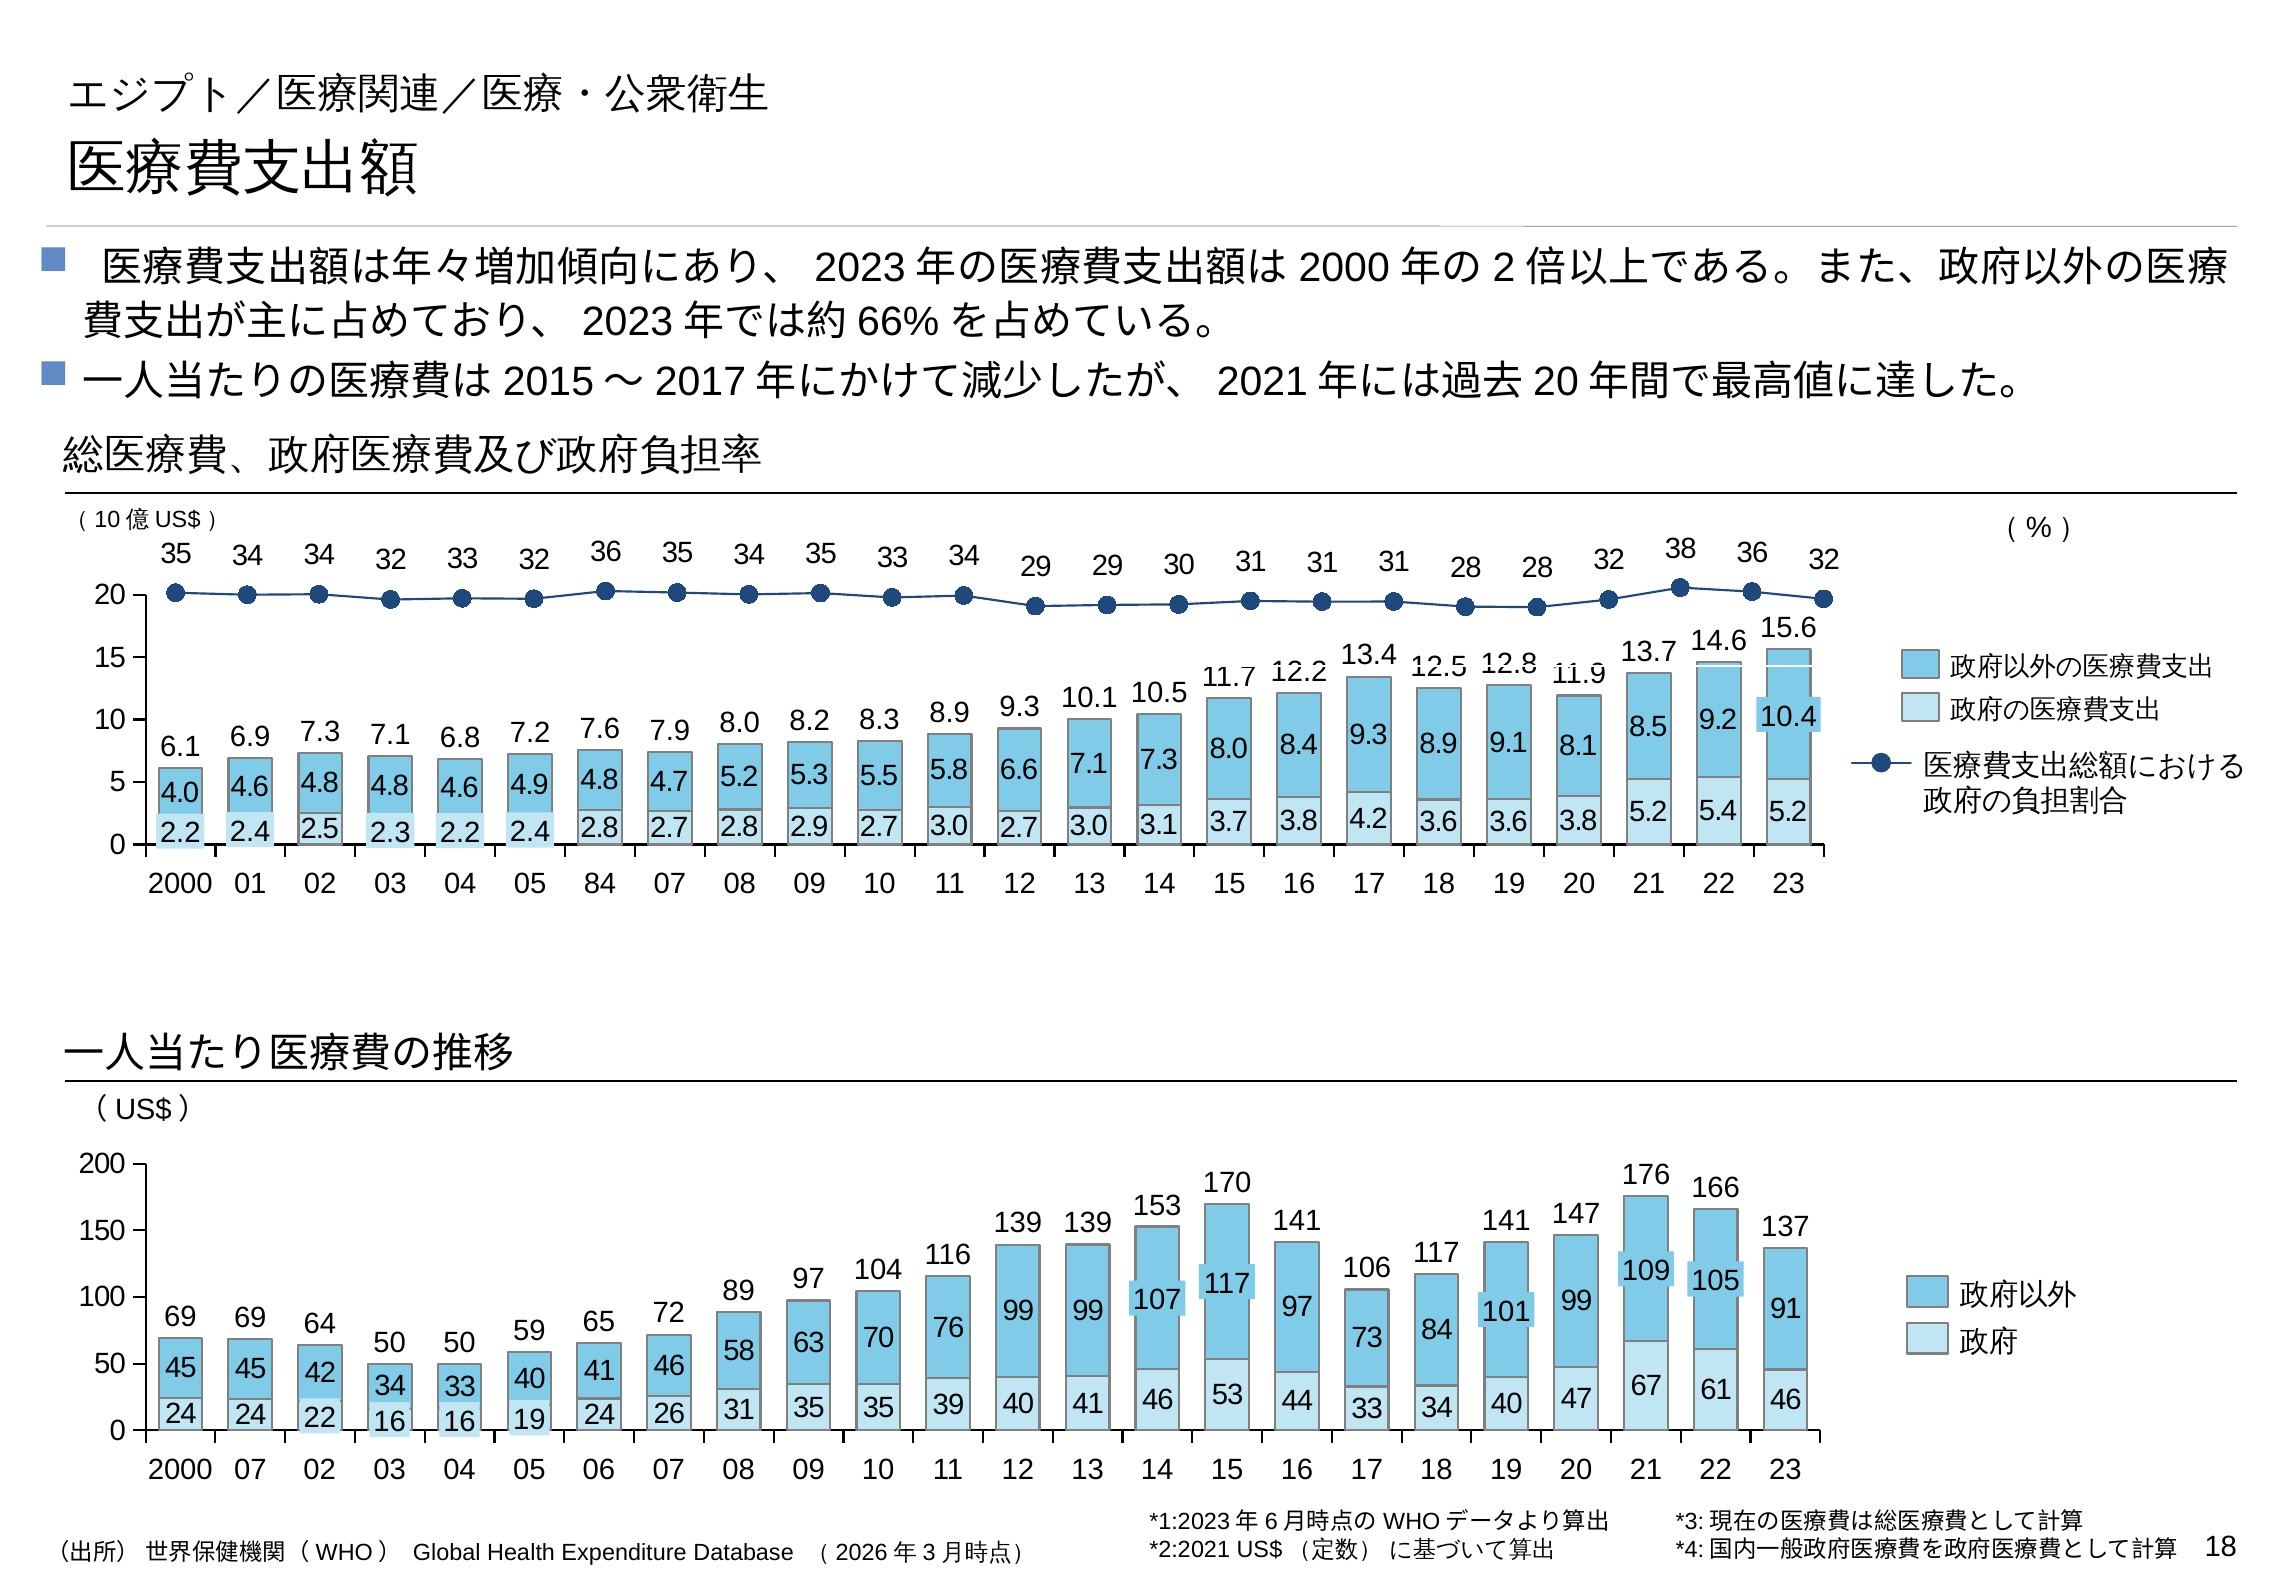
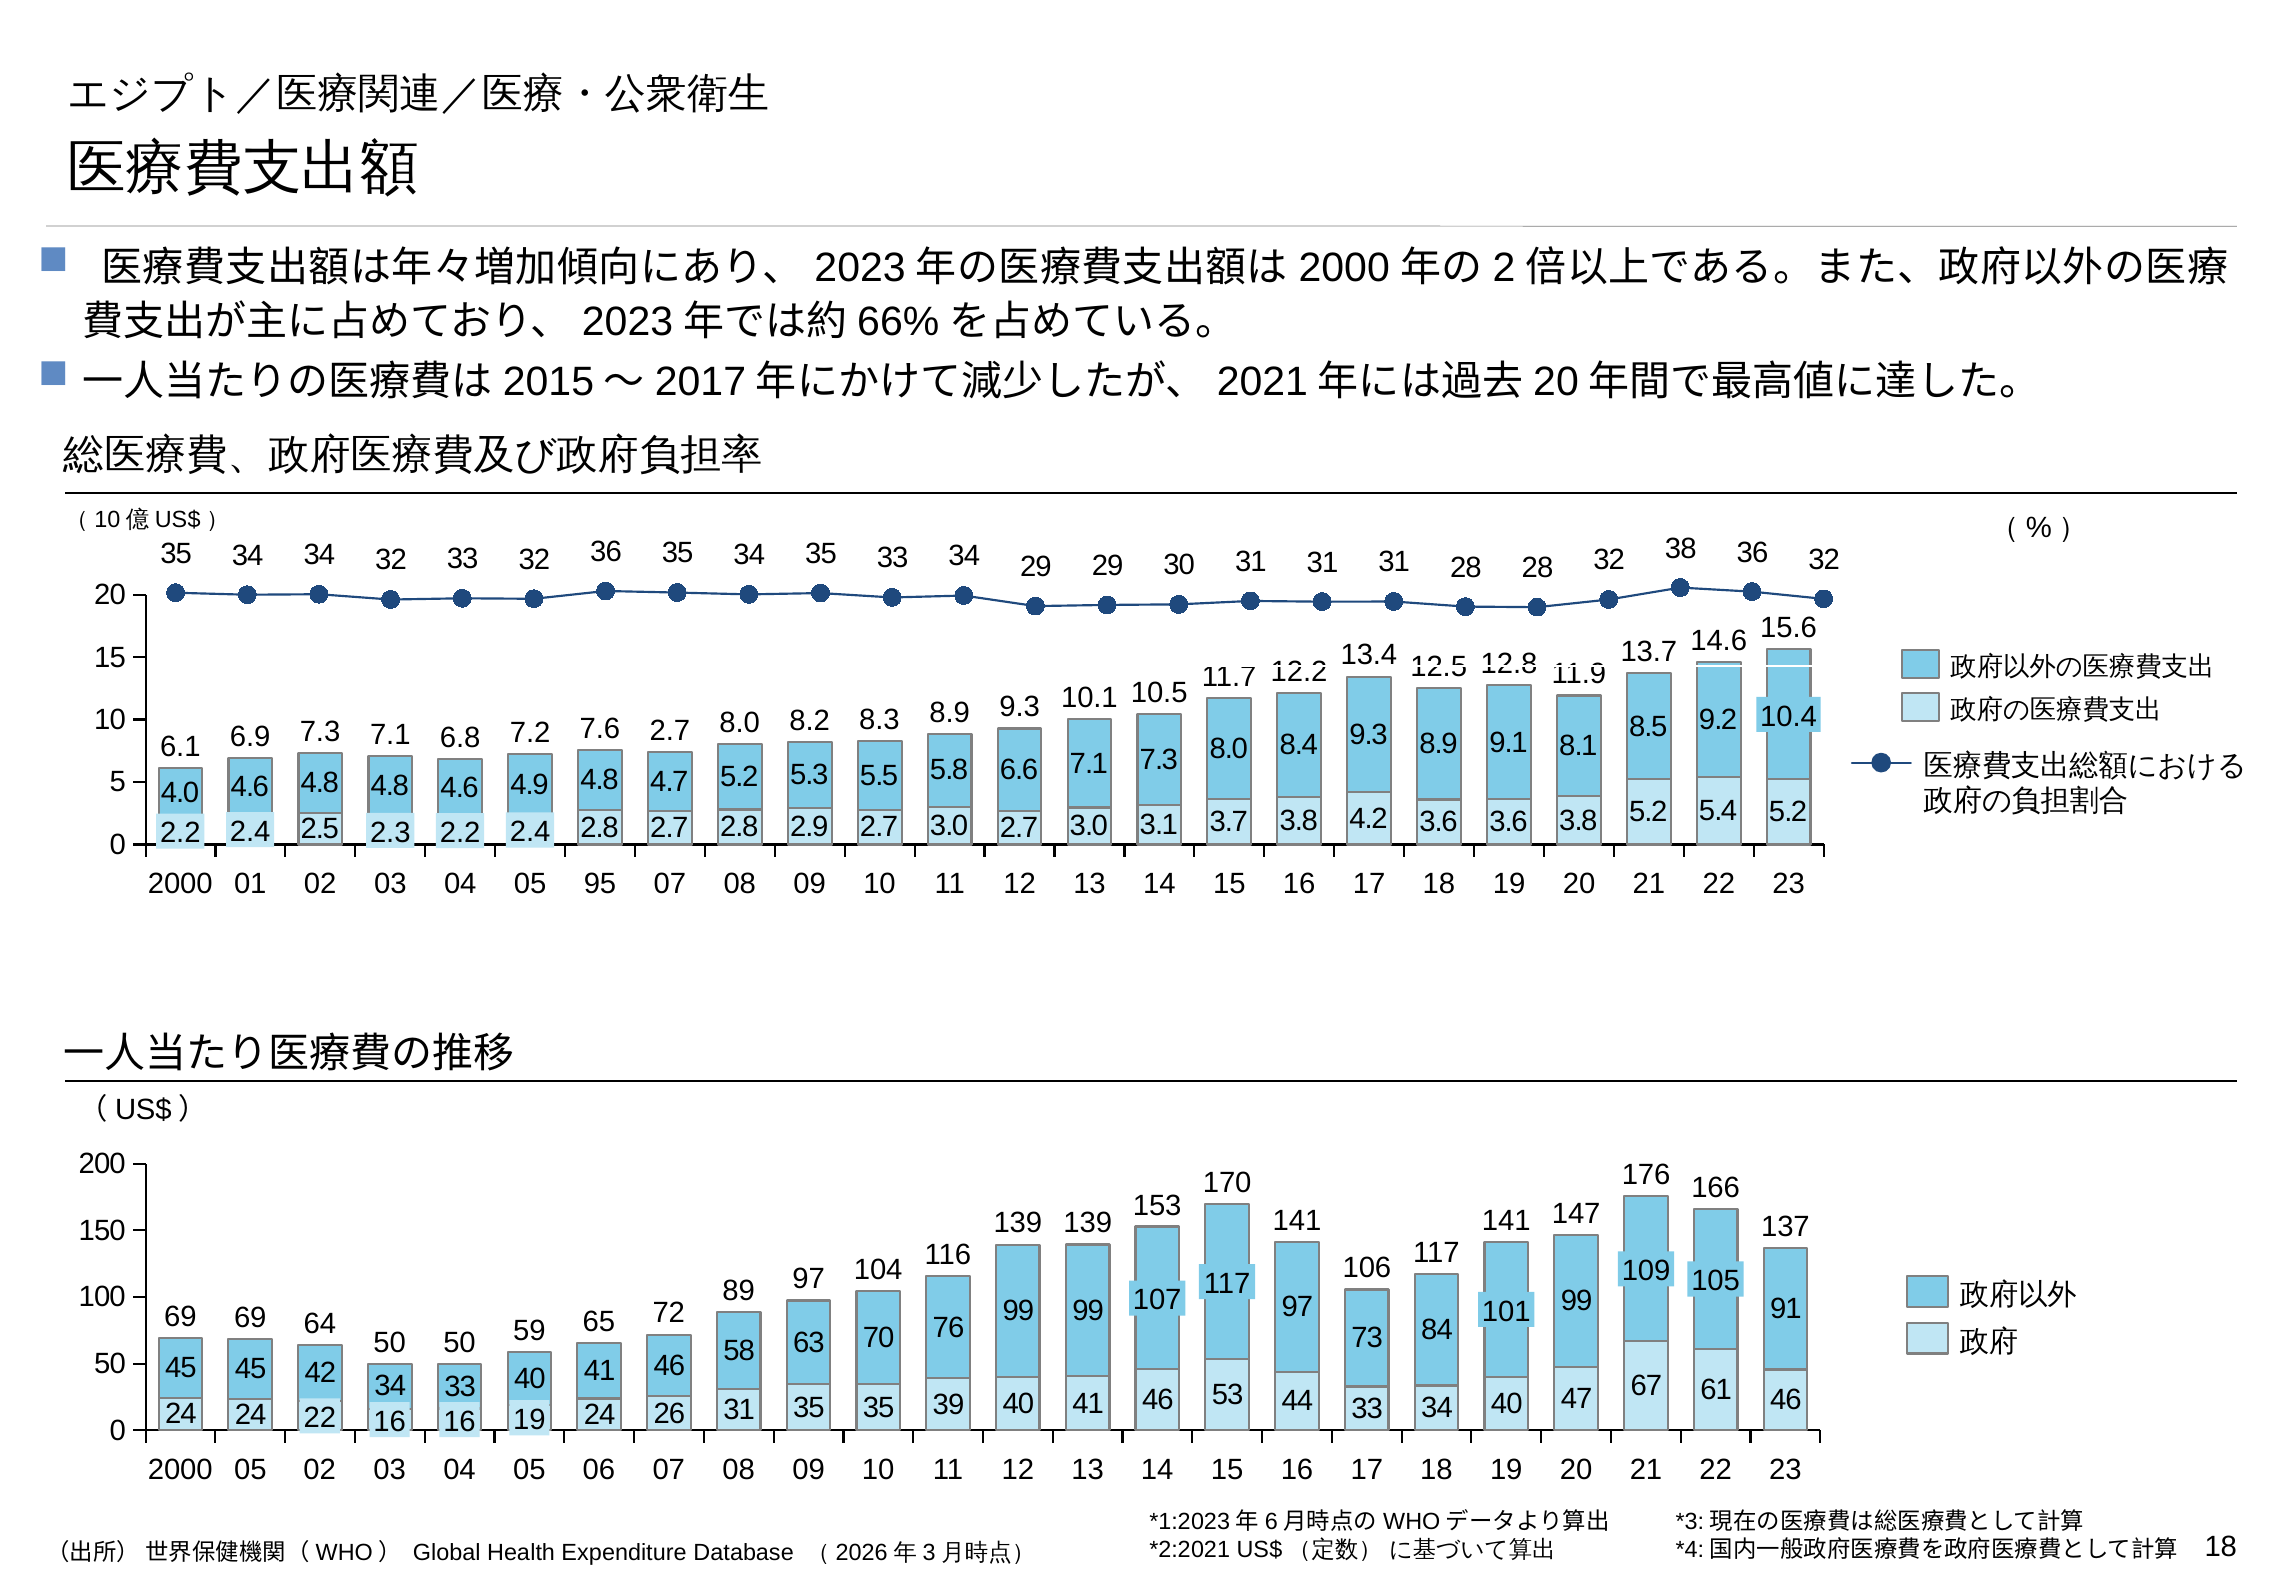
7.6 7.9: 7.9 -> 2.7 (670, 730)
05 84: 84 -> 95 (600, 884)
2000 07: 07 -> 05 (250, 1470)
